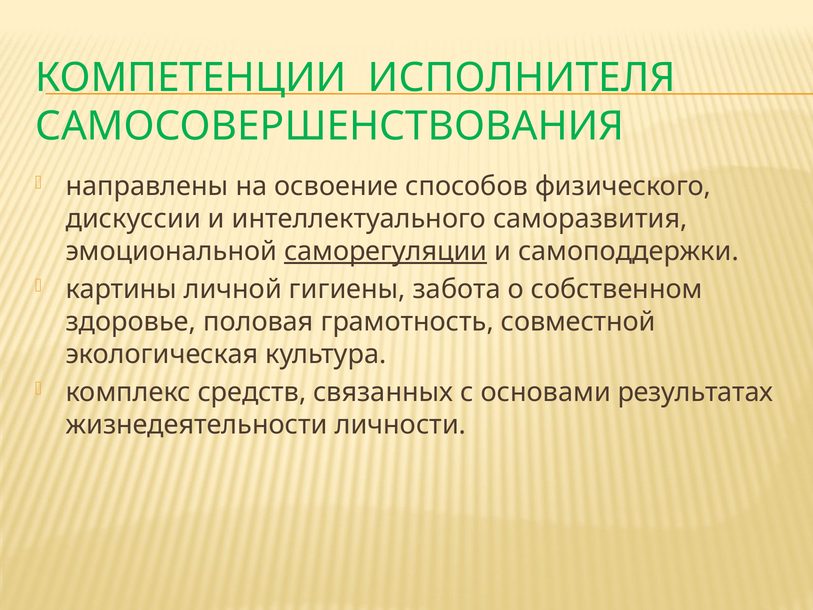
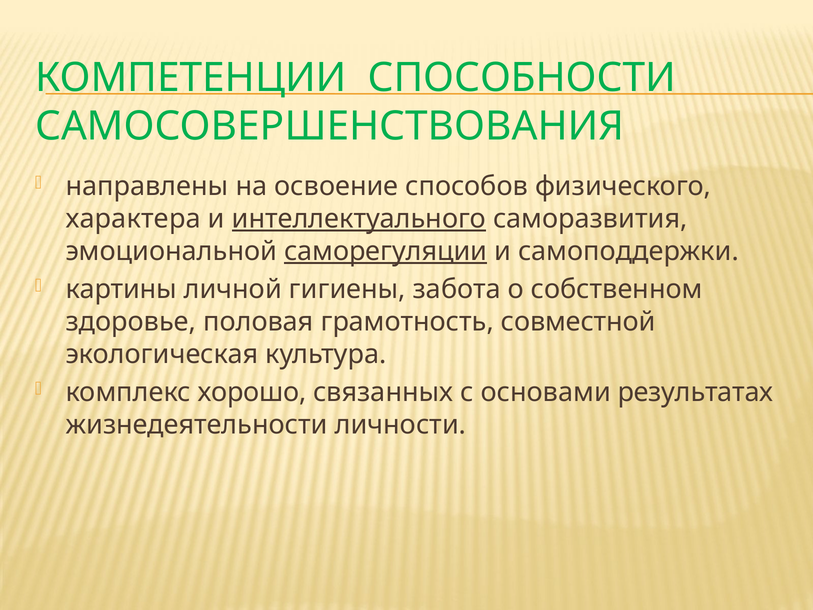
ИСПОЛНИТЕЛЯ: ИСПОЛНИТЕЛЯ -> СПОСОБНОСТИ (522, 78)
дискуссии: дискуссии -> характера (133, 219)
интеллектуального underline: none -> present (359, 219)
средств: средств -> хорошо (252, 392)
